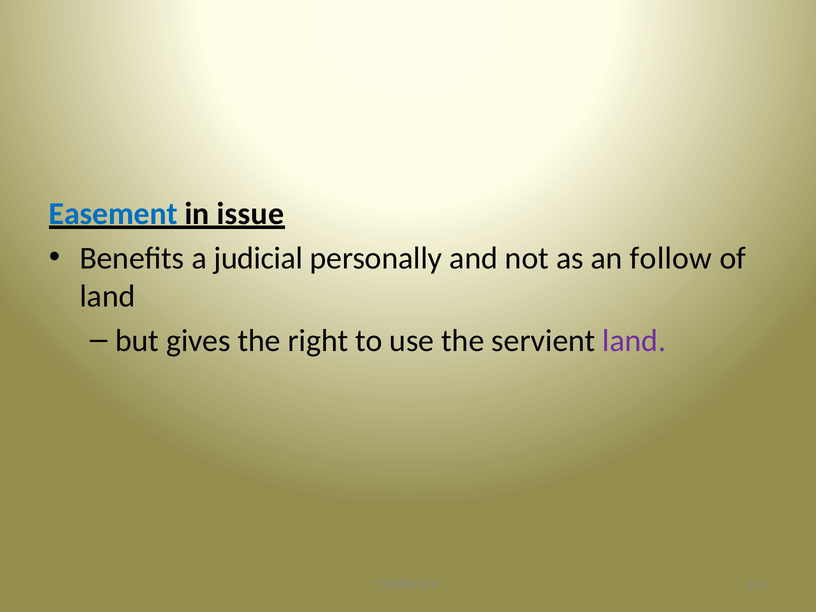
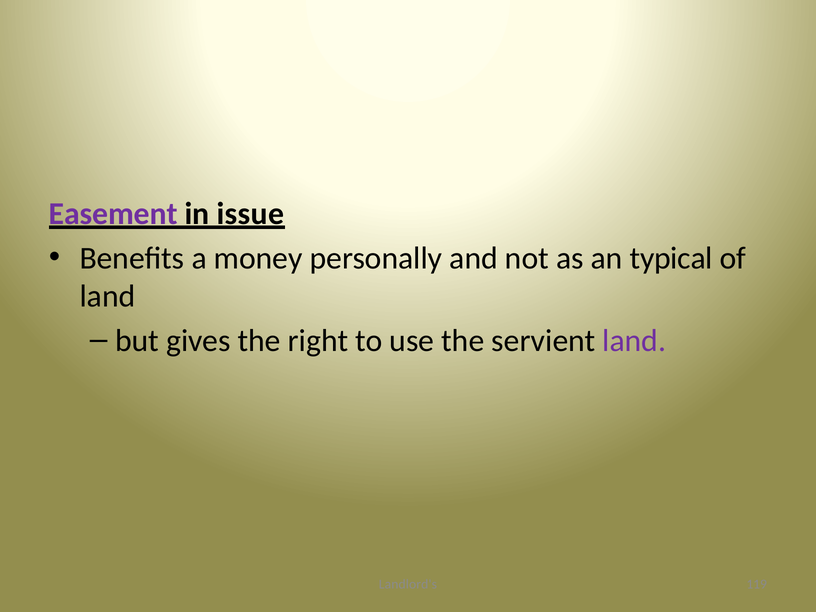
Easement colour: blue -> purple (113, 214)
judicial: judicial -> money (258, 258)
follow: follow -> typical (671, 258)
